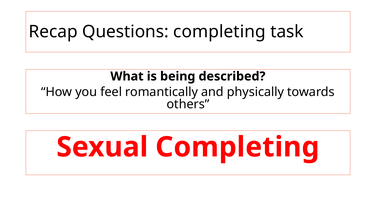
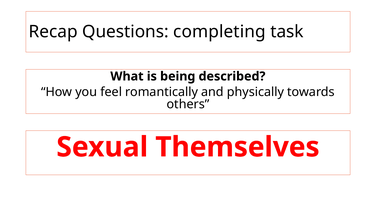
Sexual Completing: Completing -> Themselves (237, 147)
